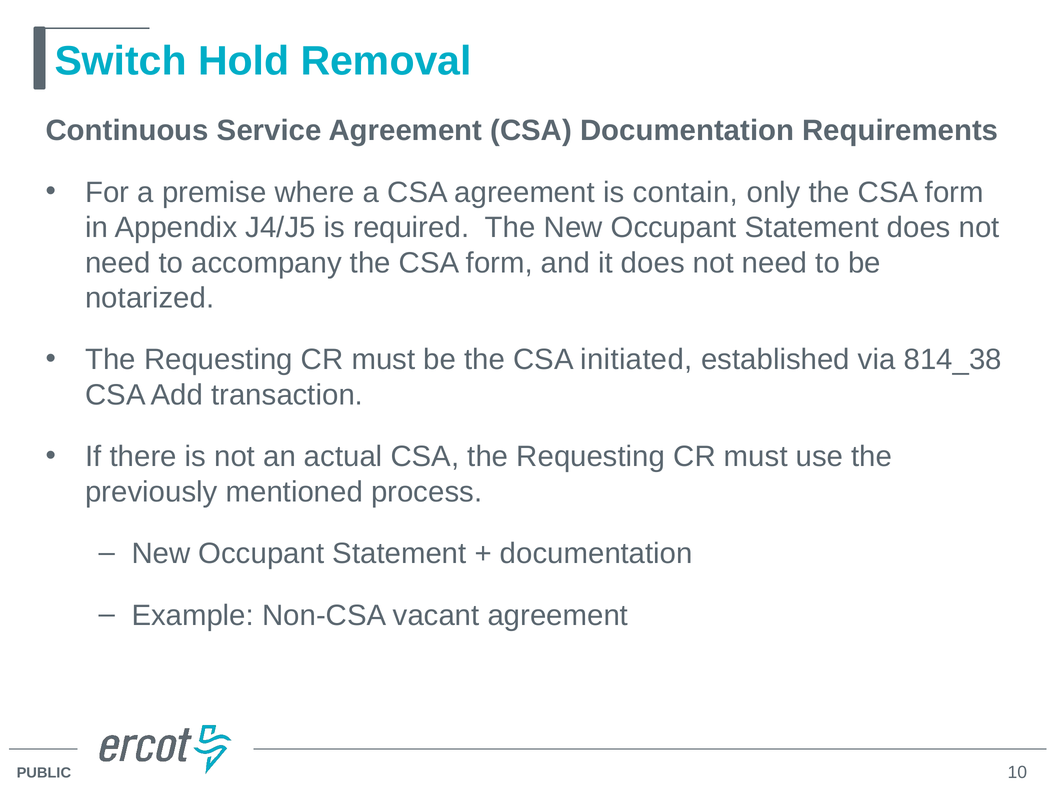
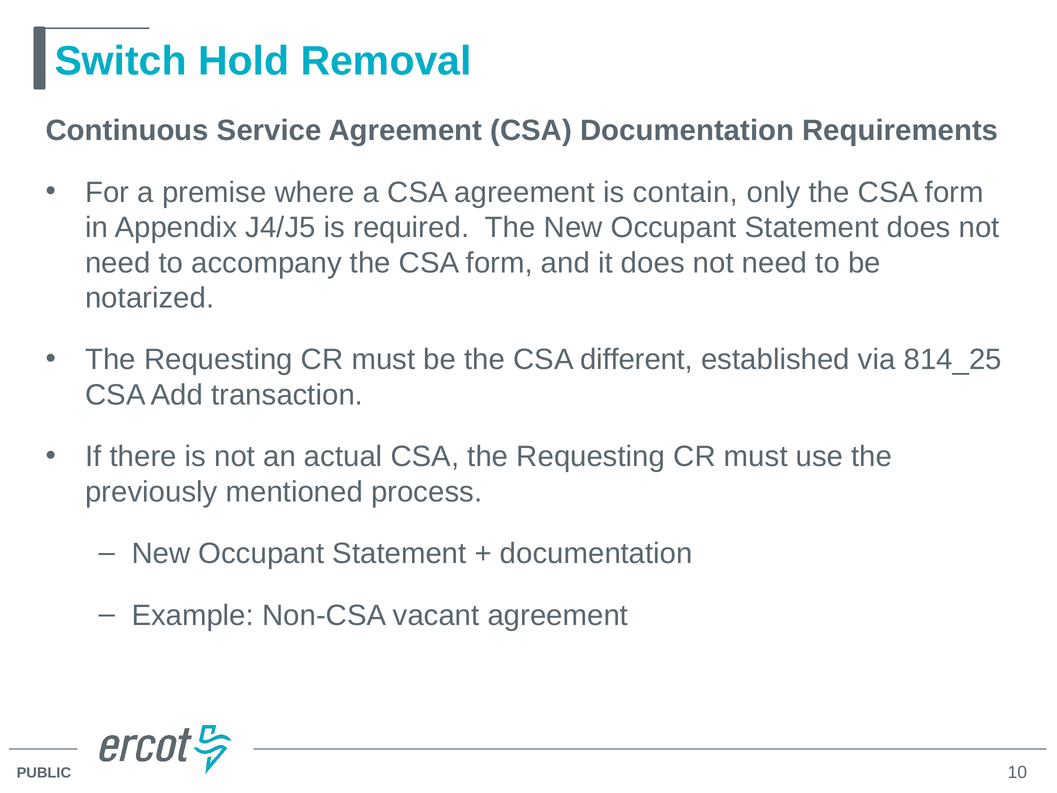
initiated: initiated -> different (637, 360)
814_38: 814_38 -> 814_25 (953, 360)
